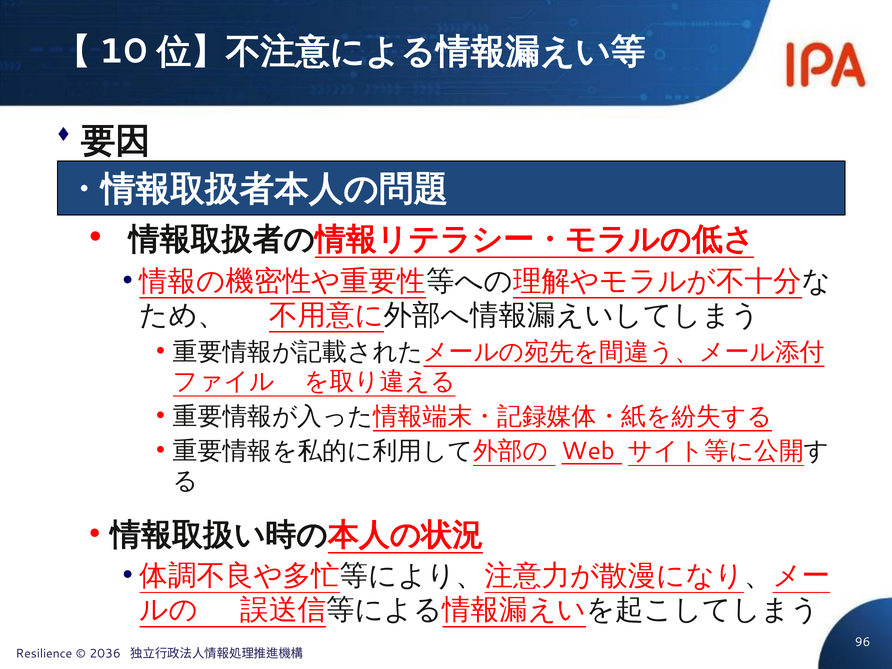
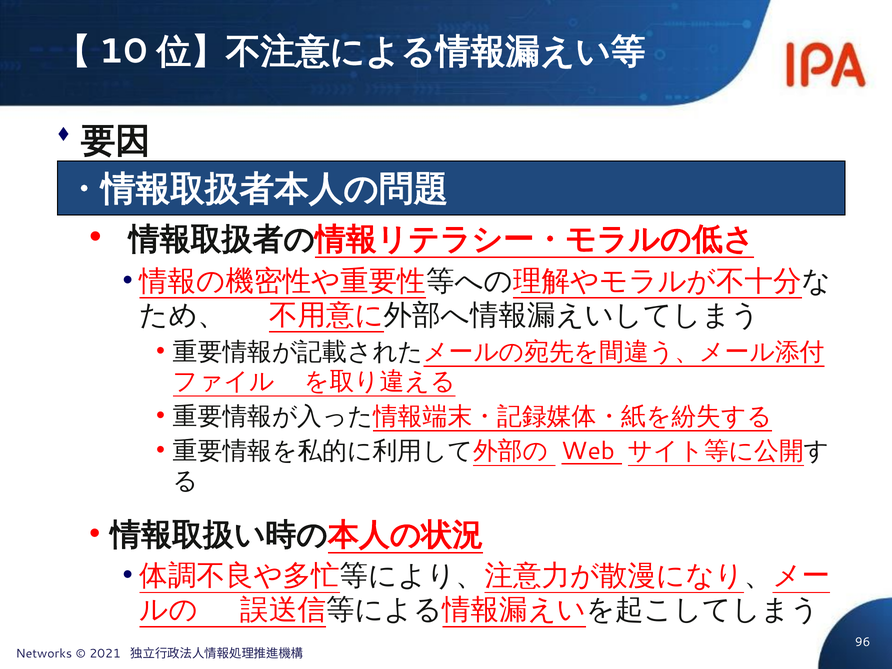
Resilience: Resilience -> Networks (44, 654)
2036: 2036 -> 2021 (105, 654)
